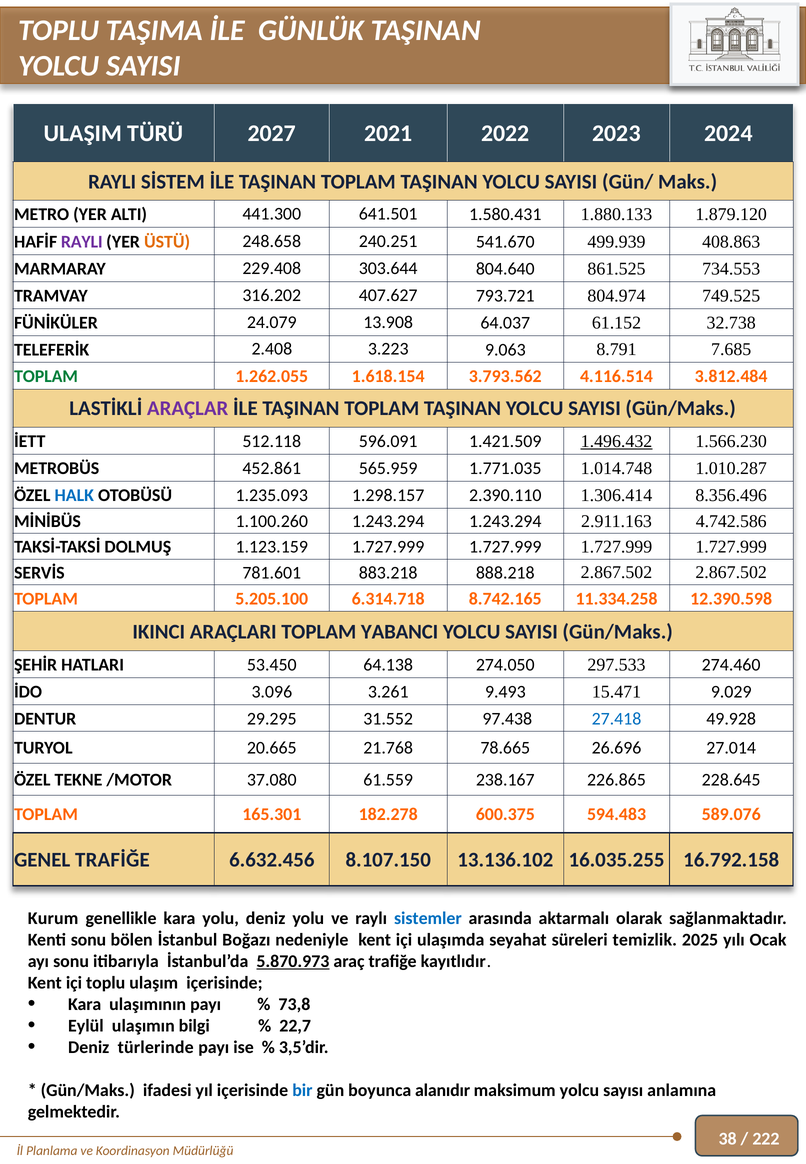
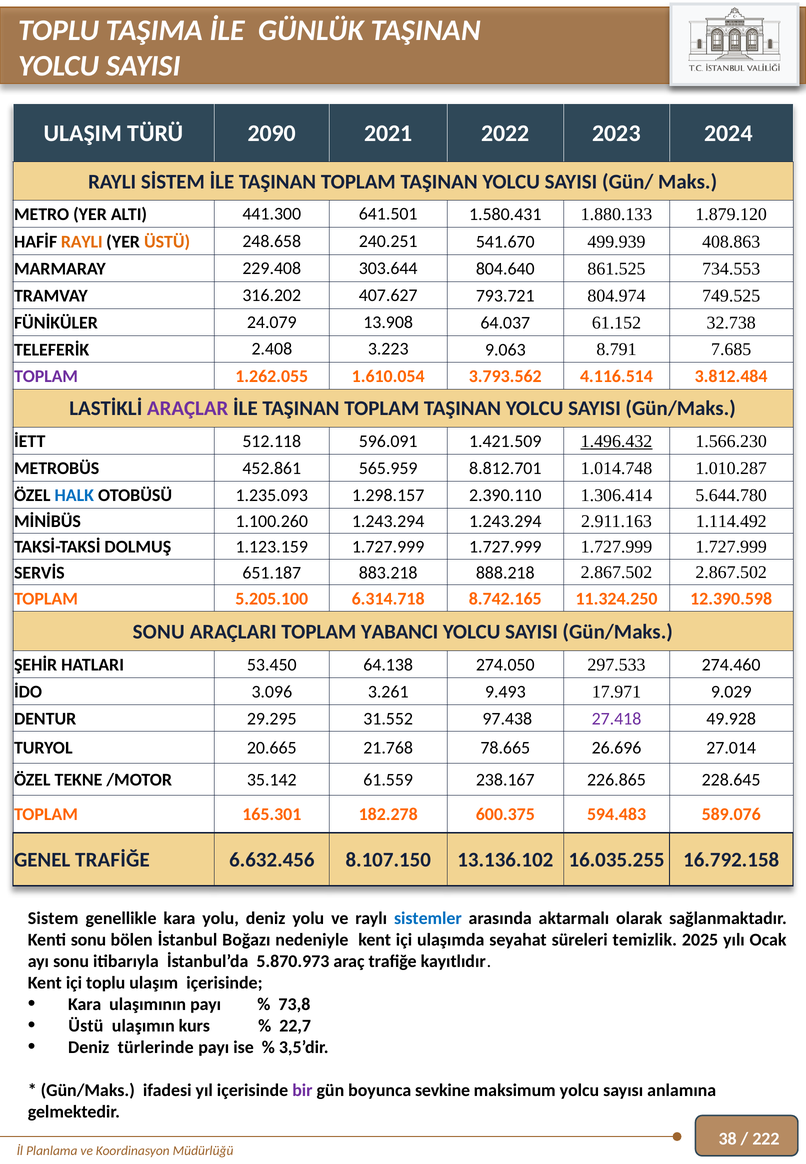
2027: 2027 -> 2090 (272, 134)
RAYLI colour: purple -> orange (82, 242)
TOPLAM colour: green -> purple (46, 377)
1.618.154: 1.618.154 -> 1.610.054 (388, 377)
1.771.035: 1.771.035 -> 8.812.701 (505, 469)
8.356.496: 8.356.496 -> 5.644.780 (731, 495)
4.742.586: 4.742.586 -> 1.114.492 (731, 521)
781.601: 781.601 -> 651.187 (272, 573)
11.334.258: 11.334.258 -> 11.324.250 (617, 599)
IKINCI: IKINCI -> SONU (159, 632)
15.471: 15.471 -> 17.971 (617, 692)
27.418 colour: blue -> purple (616, 719)
37.080: 37.080 -> 35.142 (272, 780)
Kurum: Kurum -> Sistem (53, 918)
5.870.973 underline: present -> none (293, 961)
Eylül: Eylül -> Üstü (86, 1026)
bilgi: bilgi -> kurs (194, 1026)
bir colour: blue -> purple (302, 1090)
alanıdır: alanıdır -> sevkine (443, 1090)
